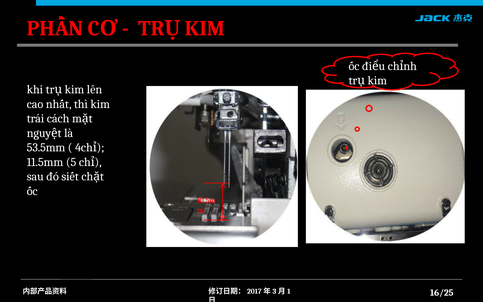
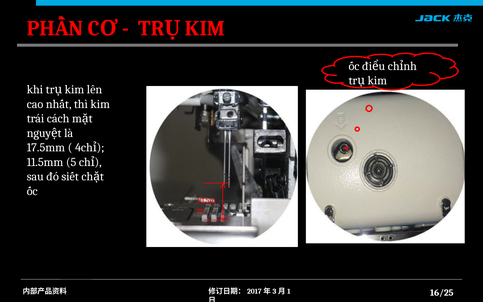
53.5mm: 53.5mm -> 17.5mm (46, 147)
